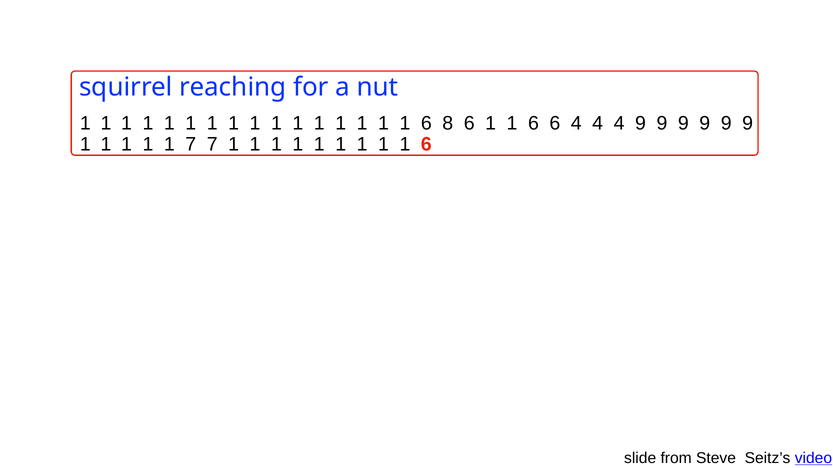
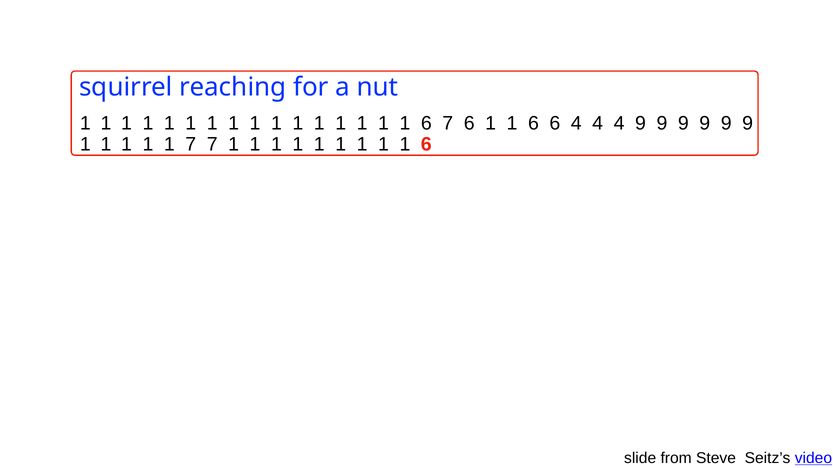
6 8: 8 -> 7 (448, 123)
